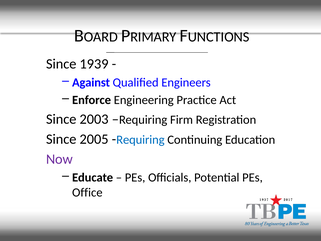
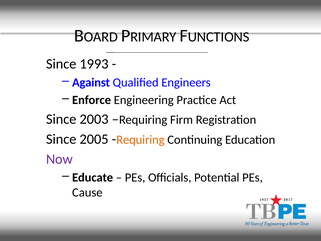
1939: 1939 -> 1993 (94, 64)
Requiring colour: blue -> orange (140, 139)
Office: Office -> Cause (87, 192)
